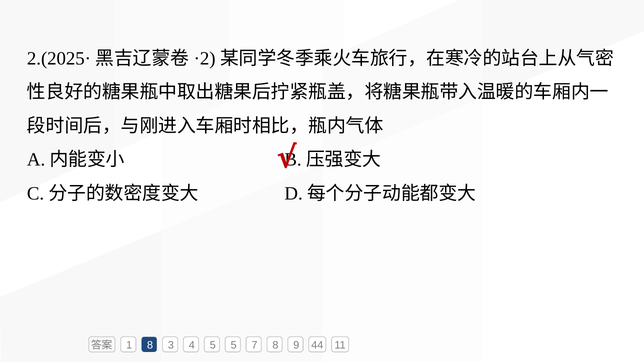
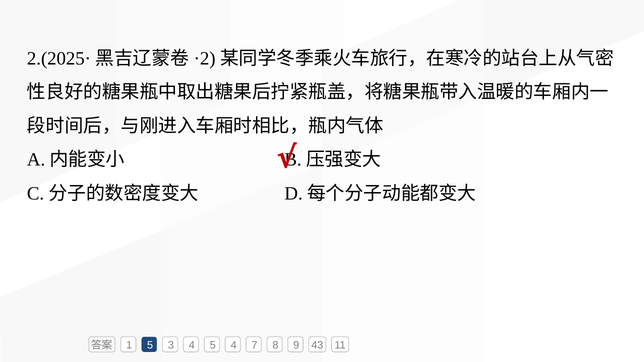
1 8: 8 -> 5 (150, 345)
5 5: 5 -> 4 (234, 345)
44: 44 -> 43 (317, 345)
